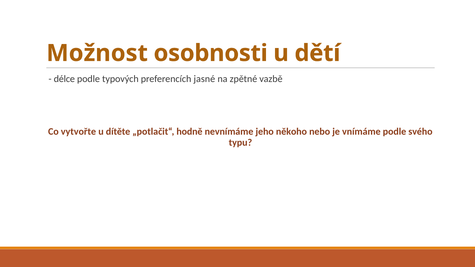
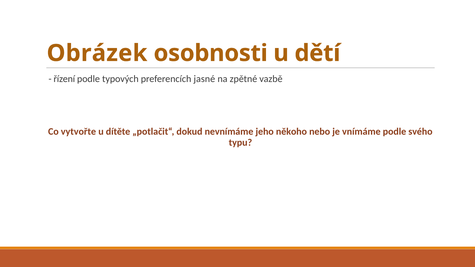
Možnost: Možnost -> Obrázek (97, 53)
délce: délce -> řízení (64, 79)
hodně: hodně -> dokud (189, 132)
